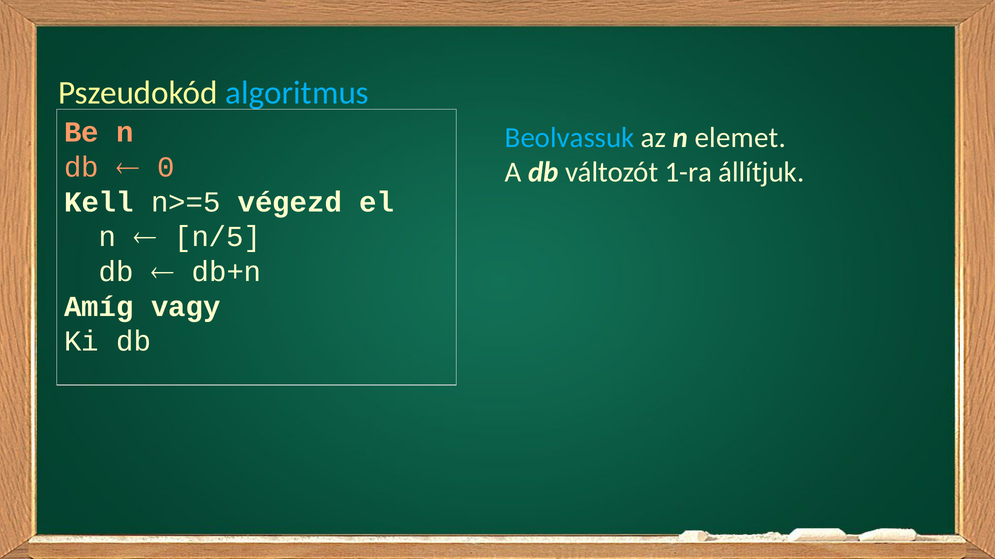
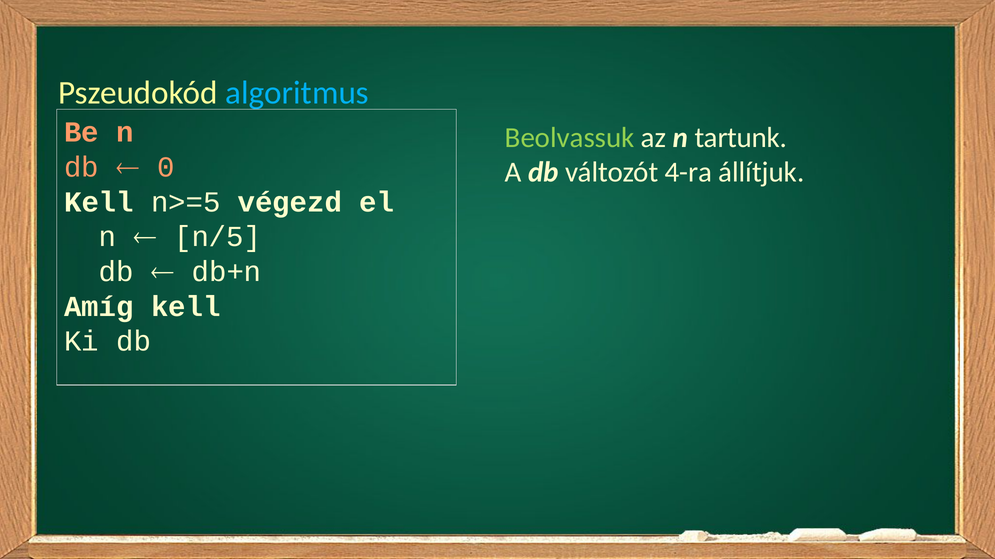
Beolvassuk colour: light blue -> light green (570, 138)
elemet: elemet -> tartunk (741, 138)
1-ra: 1-ra -> 4-ra (688, 173)
Amíg vagy: vagy -> kell (186, 307)
